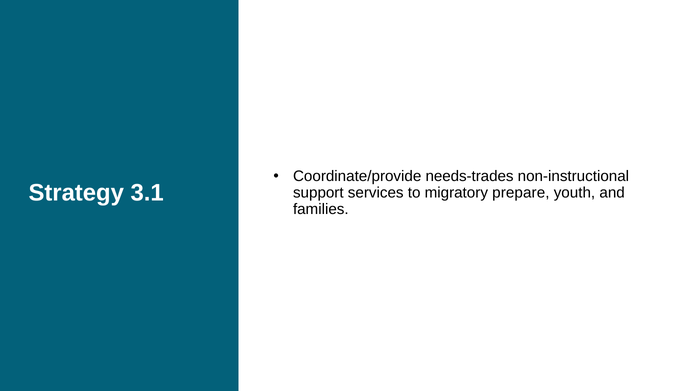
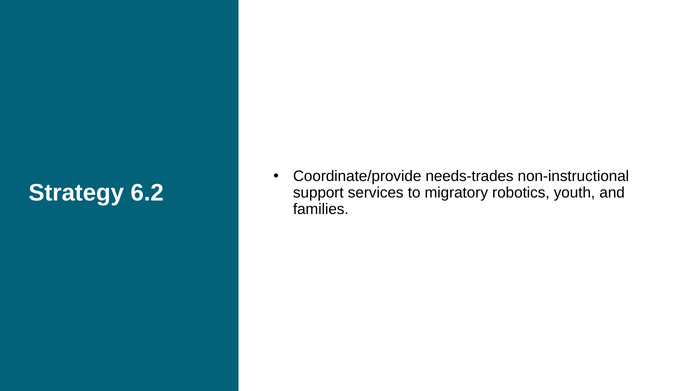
3.1: 3.1 -> 6.2 (147, 193)
prepare: prepare -> robotics (521, 193)
